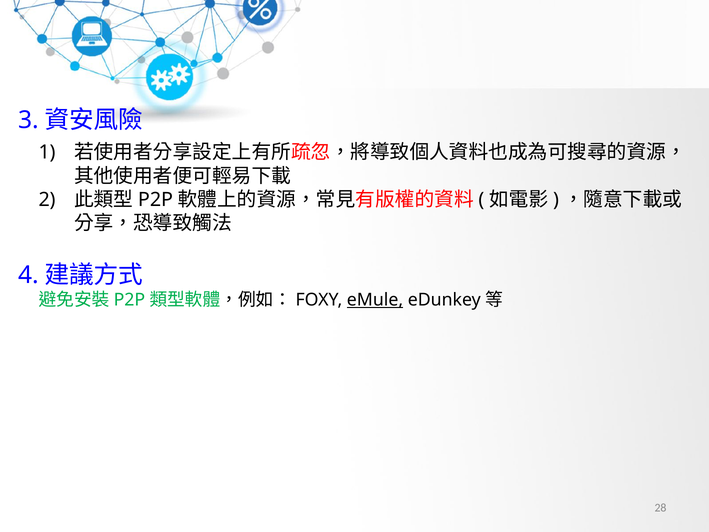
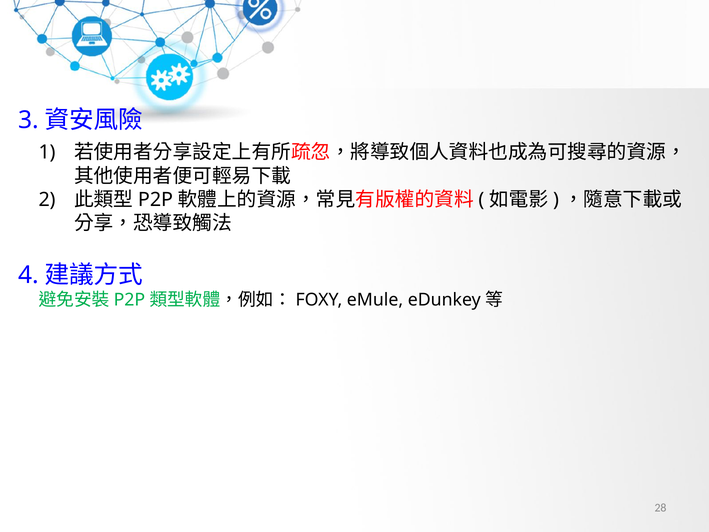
eMule underline: present -> none (375, 300)
